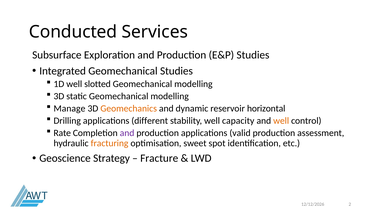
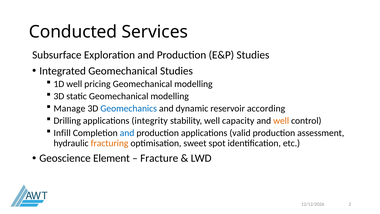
slotted: slotted -> pricing (97, 84)
Geomechanics colour: orange -> blue (129, 108)
horizontal: horizontal -> according (266, 108)
different: different -> integrity (150, 121)
Rate: Rate -> Infill (62, 133)
and colour: purple -> blue (127, 133)
Strategy: Strategy -> Element (112, 158)
